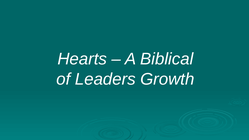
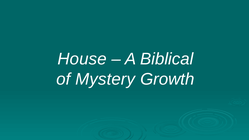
Hearts: Hearts -> House (82, 59)
Leaders: Leaders -> Mystery (105, 79)
